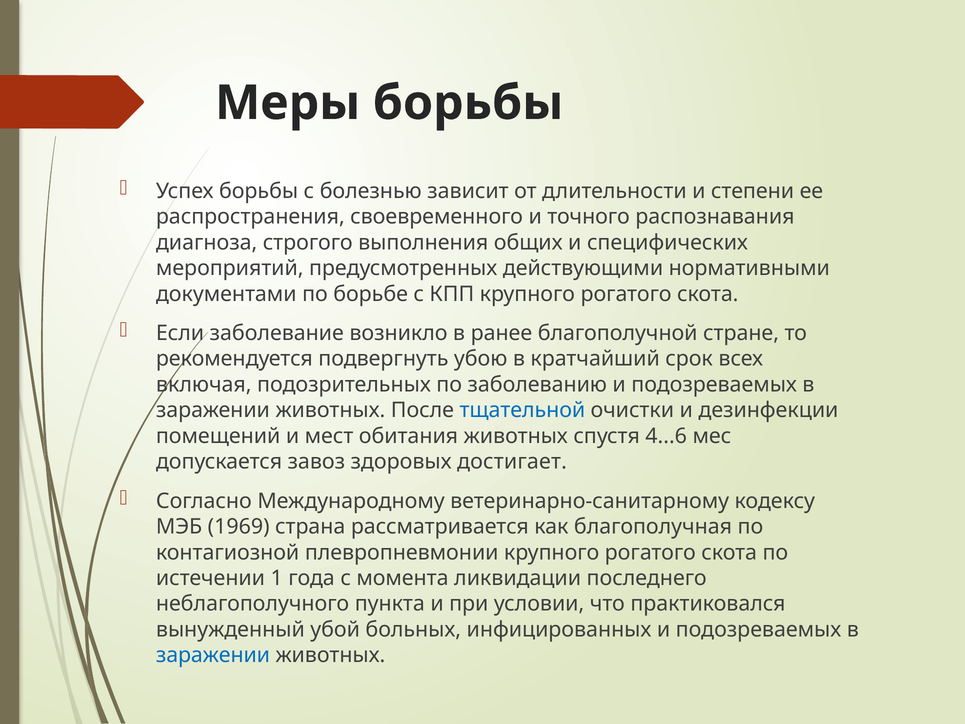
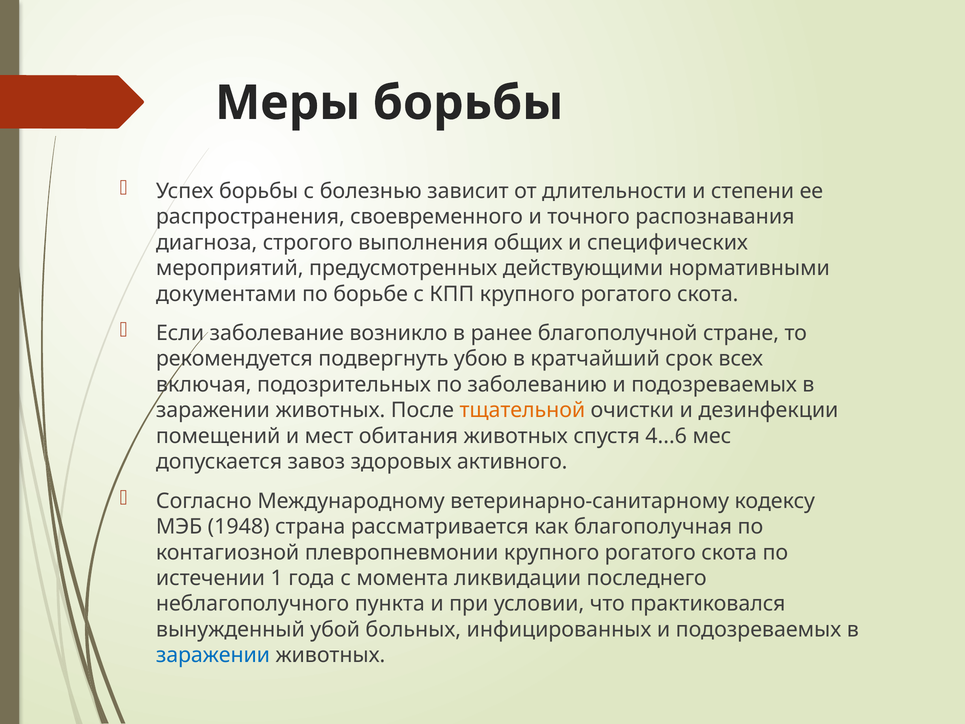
тщательной colour: blue -> orange (522, 410)
достигает: достигает -> активного (512, 462)
1969: 1969 -> 1948 (239, 527)
